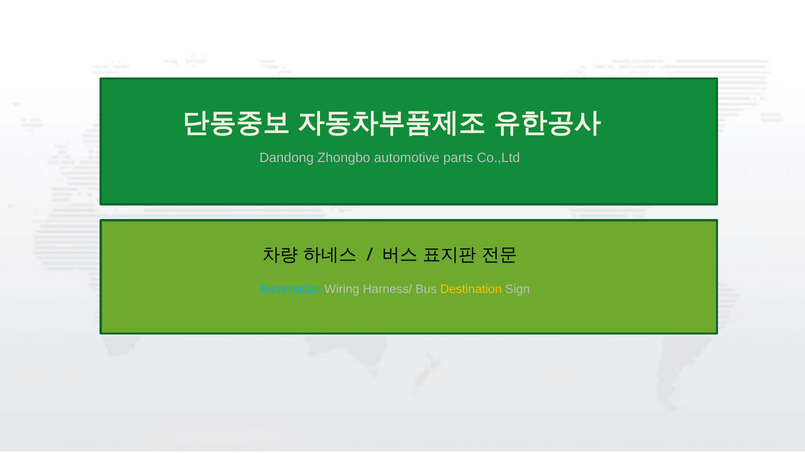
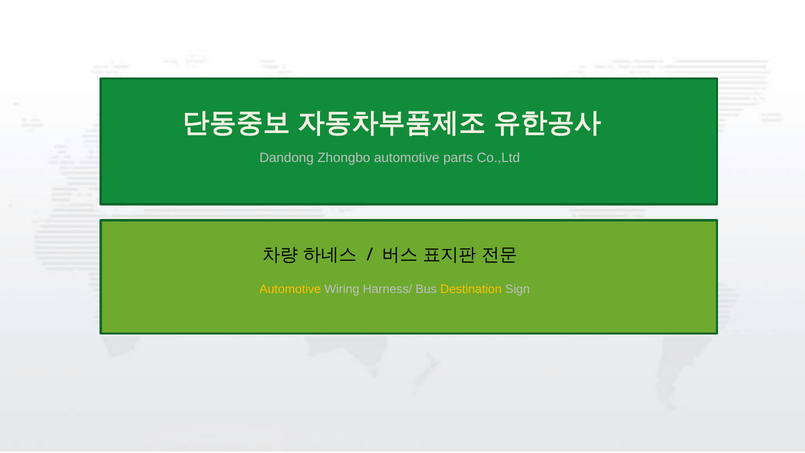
Automotive colour: light blue -> yellow (290, 289)
